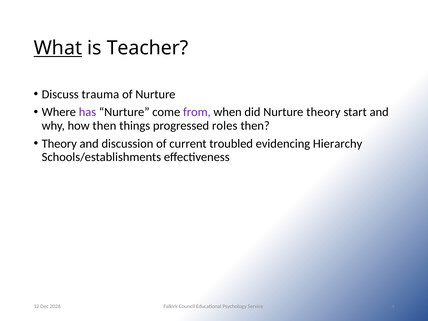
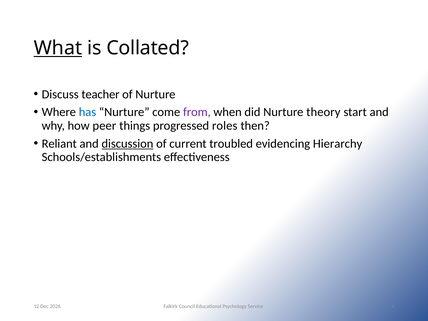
Teacher: Teacher -> Collated (148, 48)
trauma: trauma -> teacher (101, 94)
has colour: purple -> blue (87, 112)
how then: then -> peer (104, 126)
Theory: Theory -> Reliant (59, 144)
discussion underline: none -> present (127, 144)
